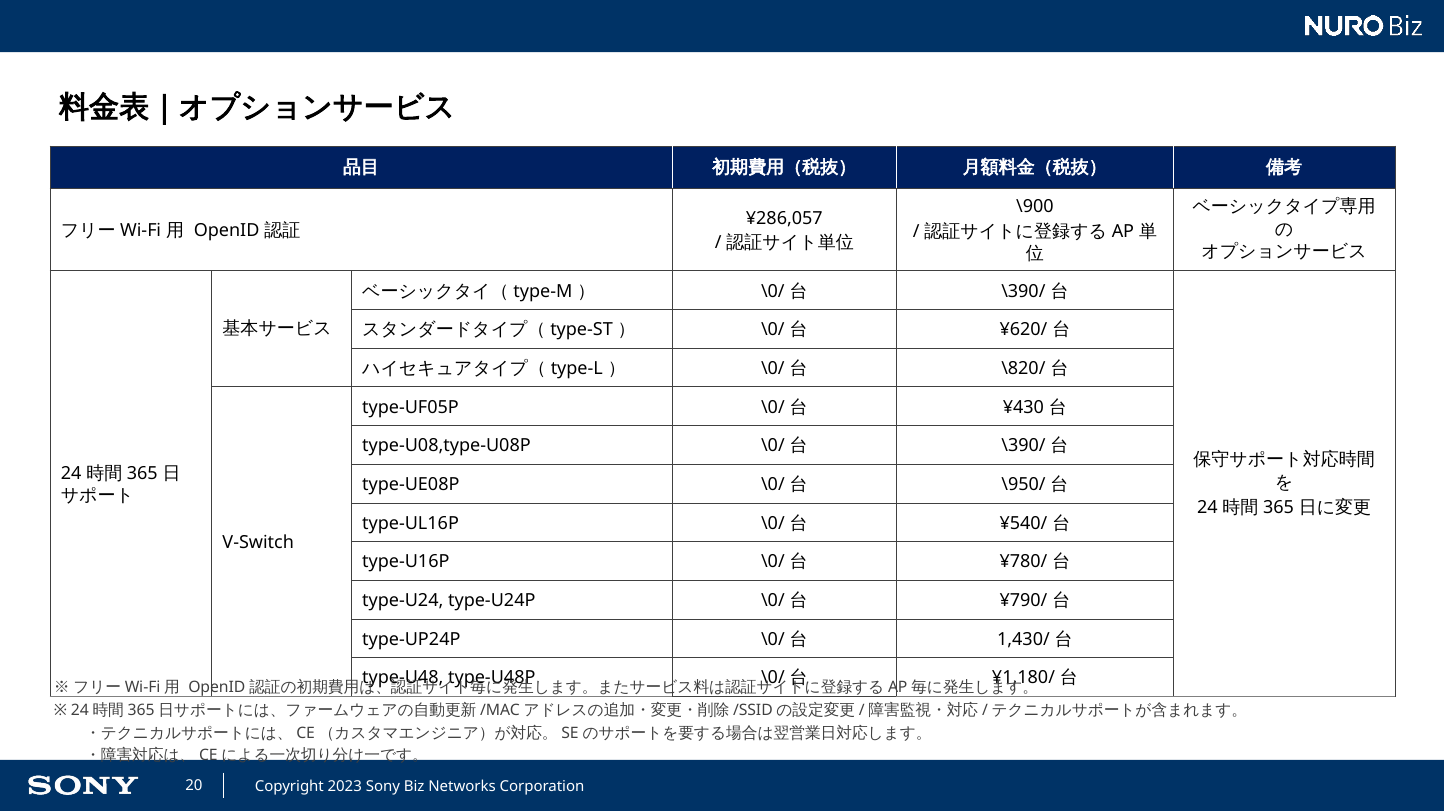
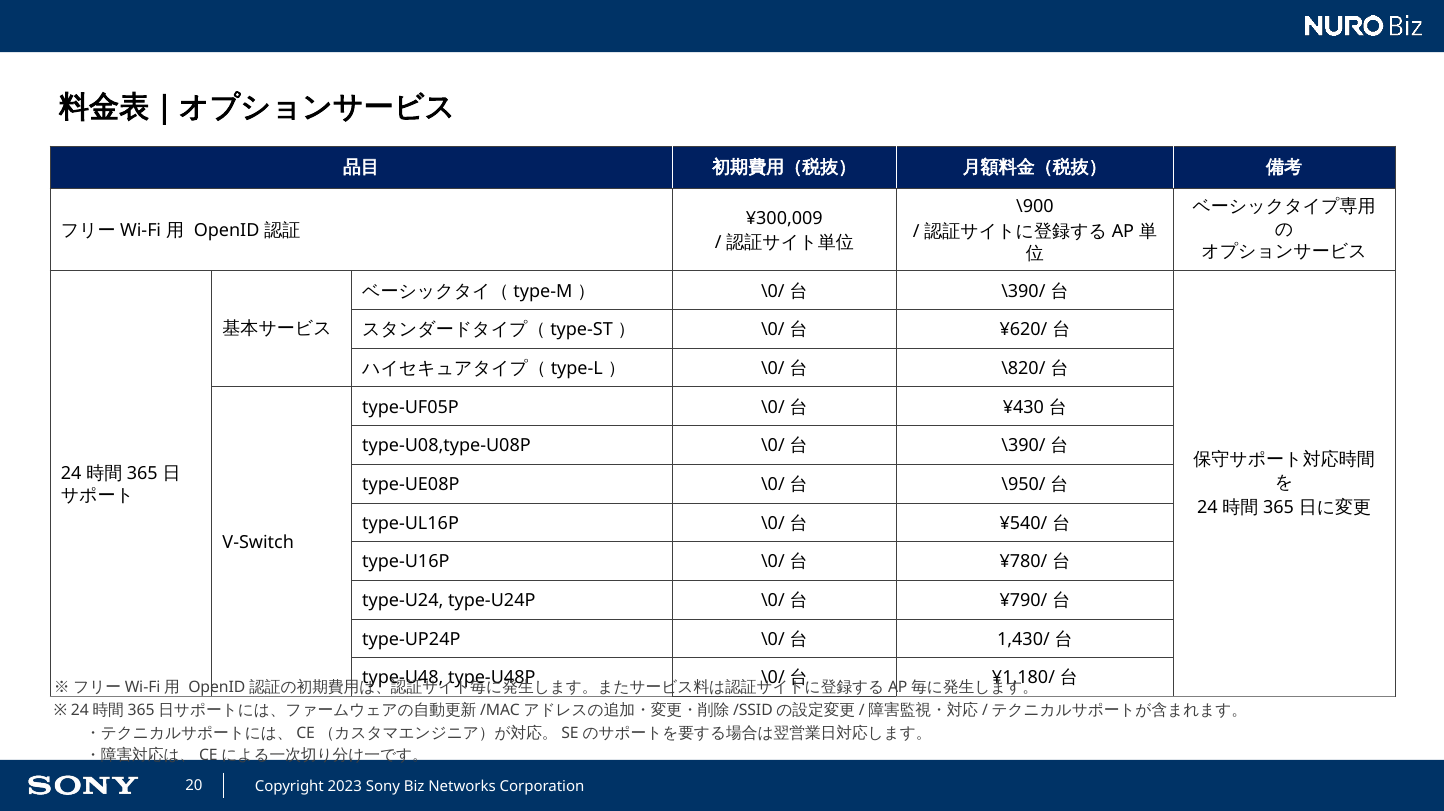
¥286,057: ¥286,057 -> ¥300,009 (784, 218)
